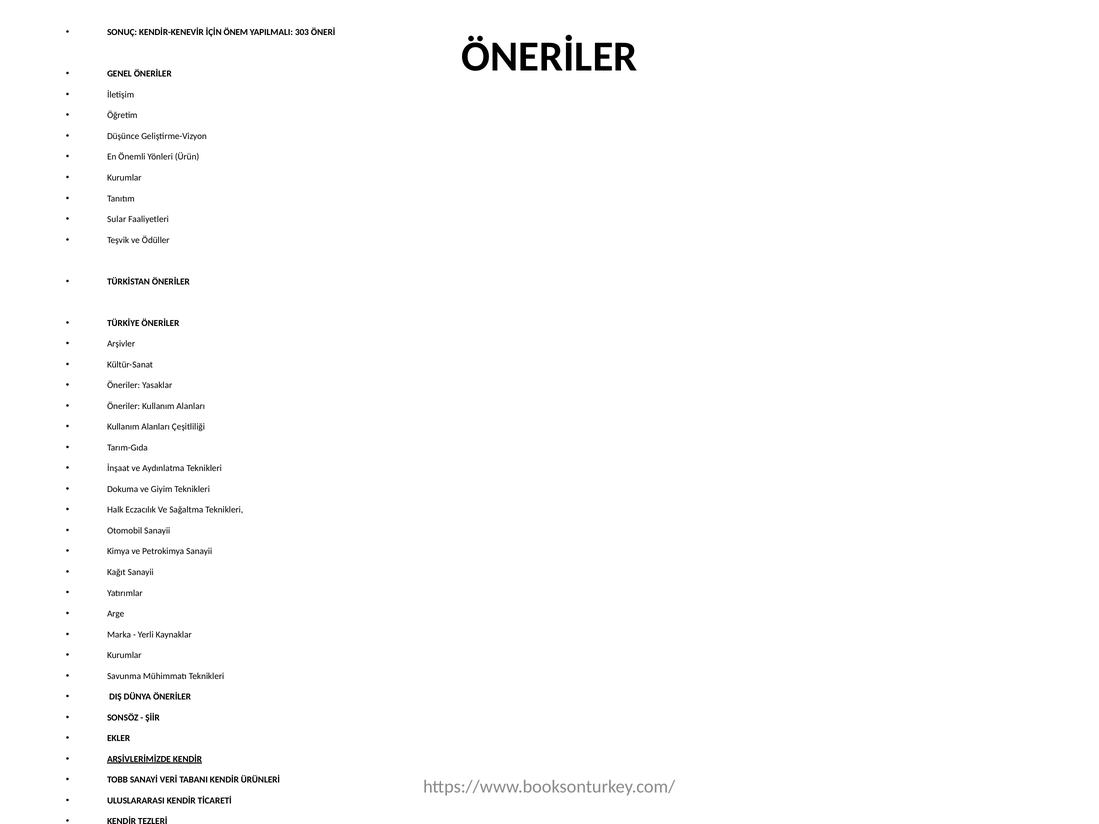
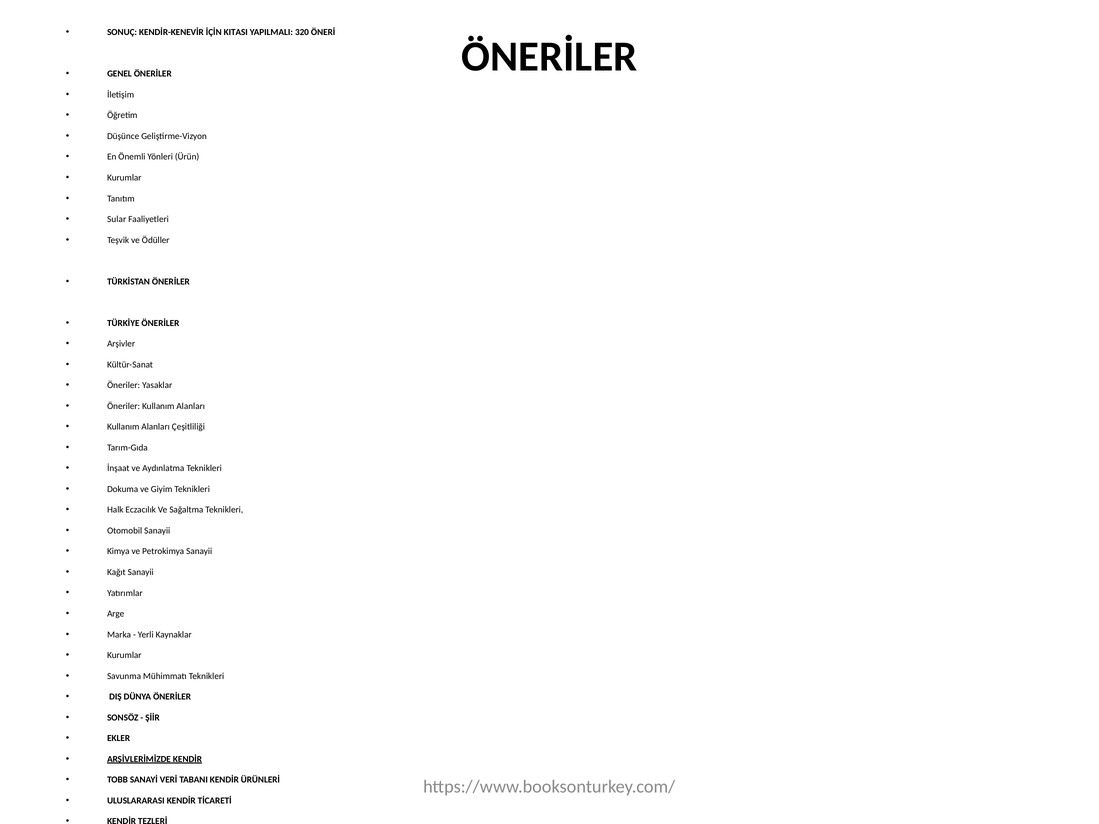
ÖNEM: ÖNEM -> KITASI (236, 32)
303: 303 -> 320 (302, 32)
